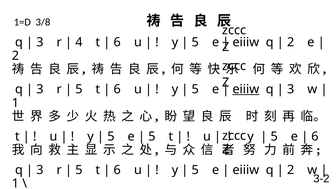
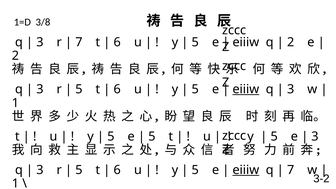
4: 4 -> 7 (79, 42)
6: 6 -> 3 (315, 136)
eiiiw underline: none -> present (246, 170)
2: 2 -> 7 (291, 170)
